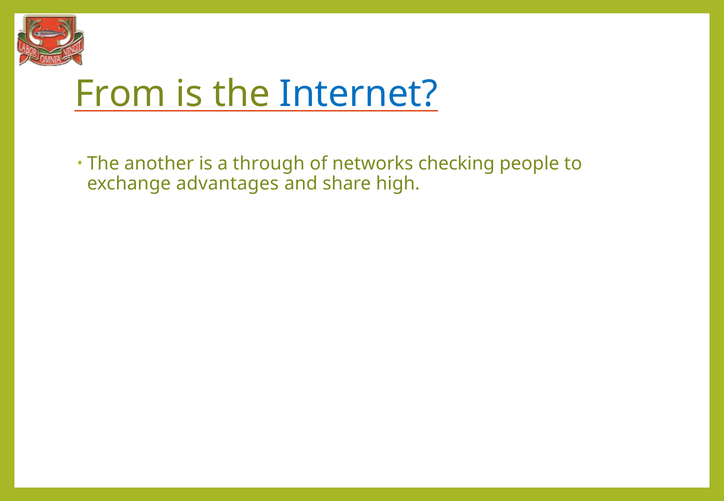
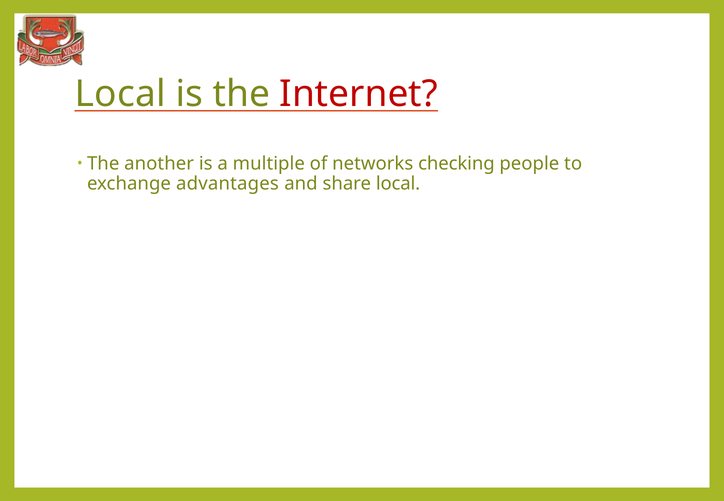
From: From -> Local (120, 94)
Internet colour: blue -> red (359, 94)
through: through -> multiple (269, 164)
share high: high -> local (398, 184)
